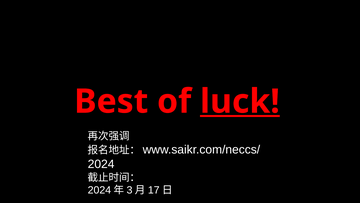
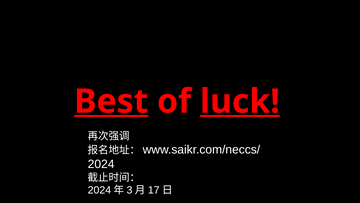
Best underline: none -> present (111, 101)
